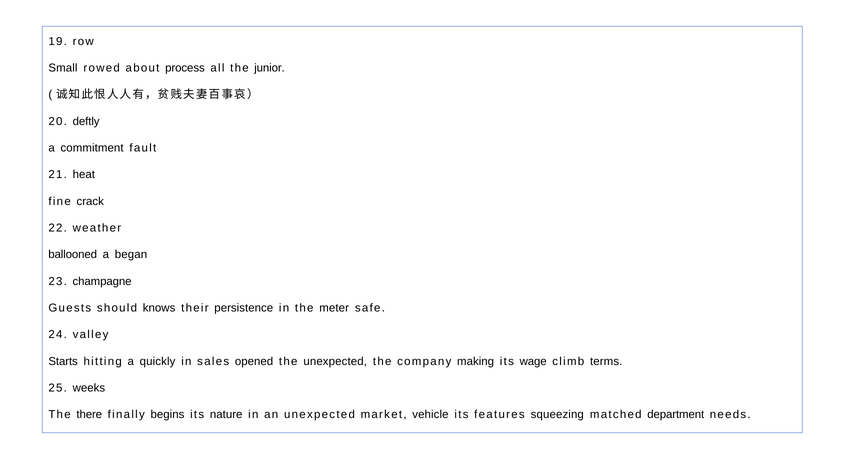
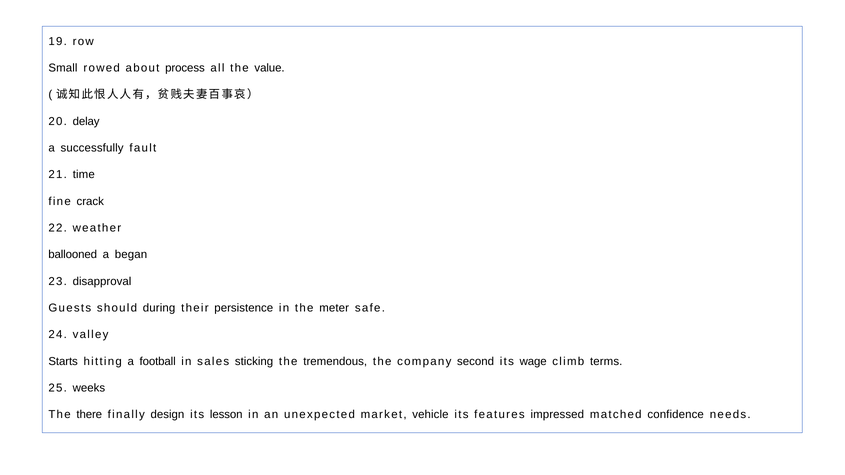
junior: junior -> value (270, 68)
deftly: deftly -> delay (86, 121)
commitment: commitment -> successfully (92, 148)
heat: heat -> time (84, 175)
champagne: champagne -> disapproval (102, 281)
knows: knows -> during (159, 308)
quickly: quickly -> football (158, 361)
opened: opened -> sticking (254, 361)
the unexpected: unexpected -> tremendous (335, 361)
making: making -> second (476, 361)
begins: begins -> design (167, 415)
nature: nature -> lesson (226, 415)
squeezing: squeezing -> impressed (557, 415)
department: department -> confidence (676, 415)
